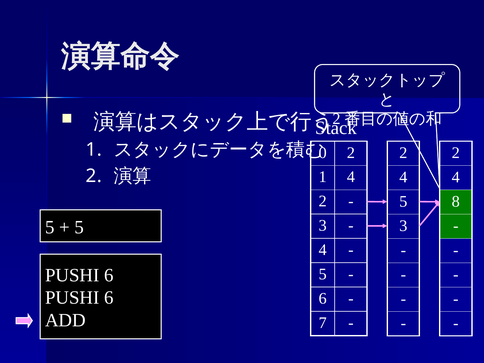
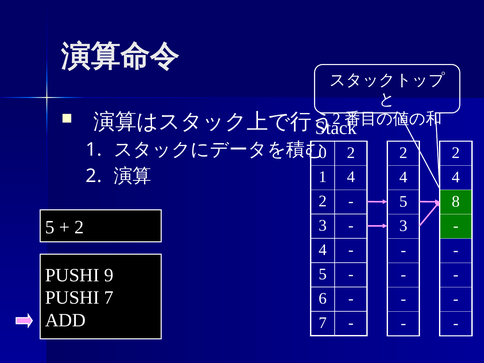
5: 5 -> 2 (79, 227)
6: 6 -> 9 (109, 275)
6: 6 -> 7 (109, 298)
